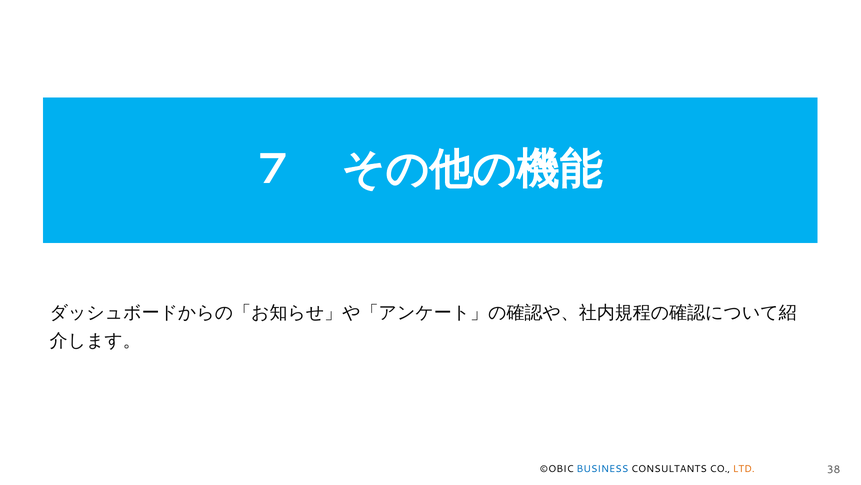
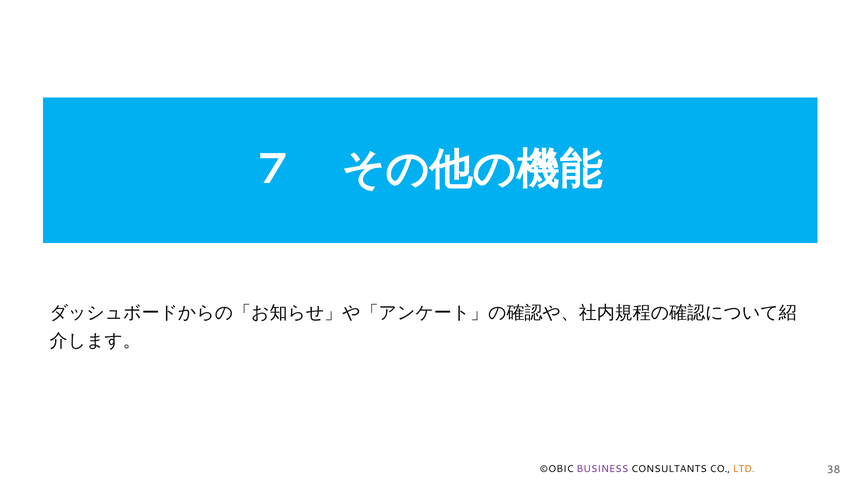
BUSINESS colour: blue -> purple (602, 468)
